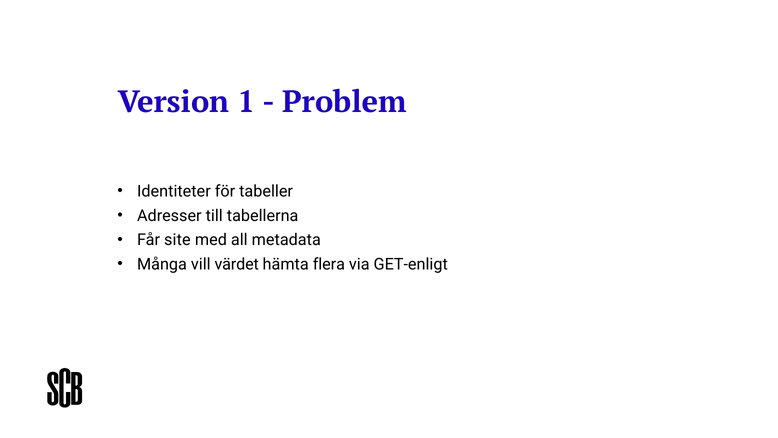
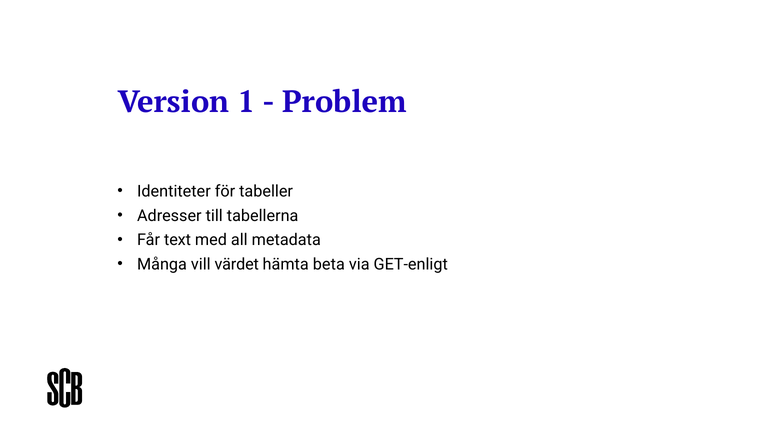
site: site -> text (178, 240)
flera: flera -> beta (329, 264)
